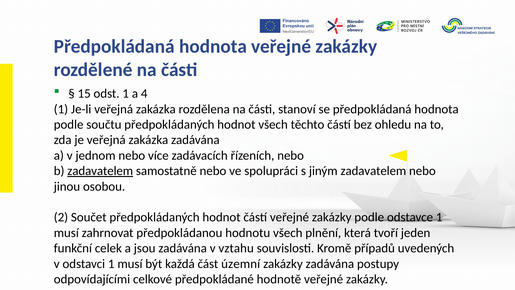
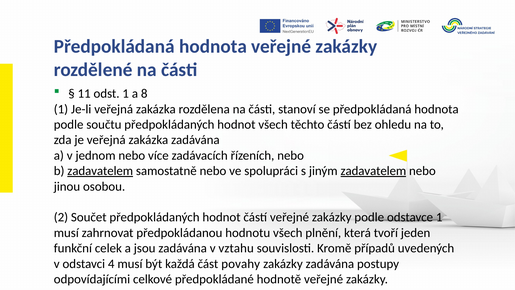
15: 15 -> 11 (84, 94)
4: 4 -> 8 (144, 94)
zadavatelem underline: none -> present (373, 171)
odstavci 1: 1 -> 4 (111, 263)
územní: územní -> povahy (241, 263)
